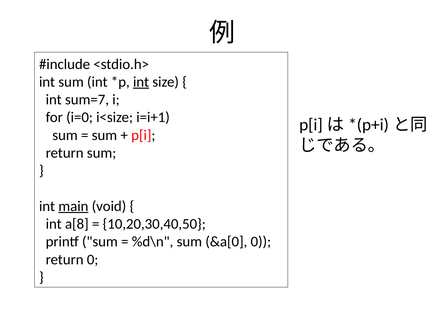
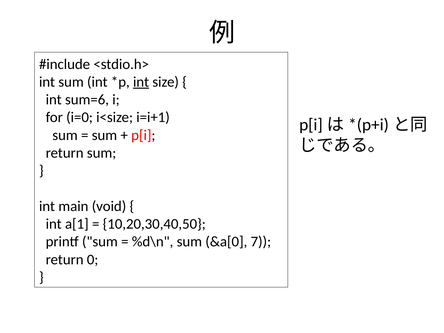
sum=7: sum=7 -> sum=6 (87, 100)
main underline: present -> none (73, 206)
a[8: a[8 -> a[1 (77, 224)
&a[0 0: 0 -> 7 (261, 242)
